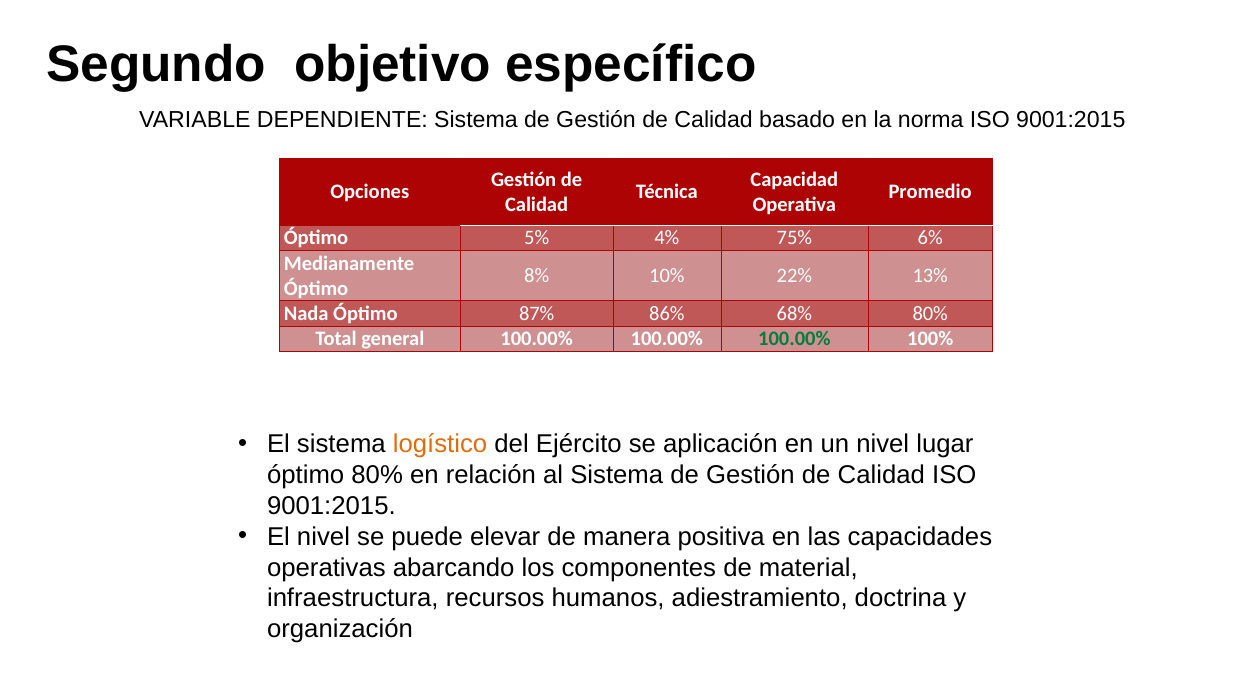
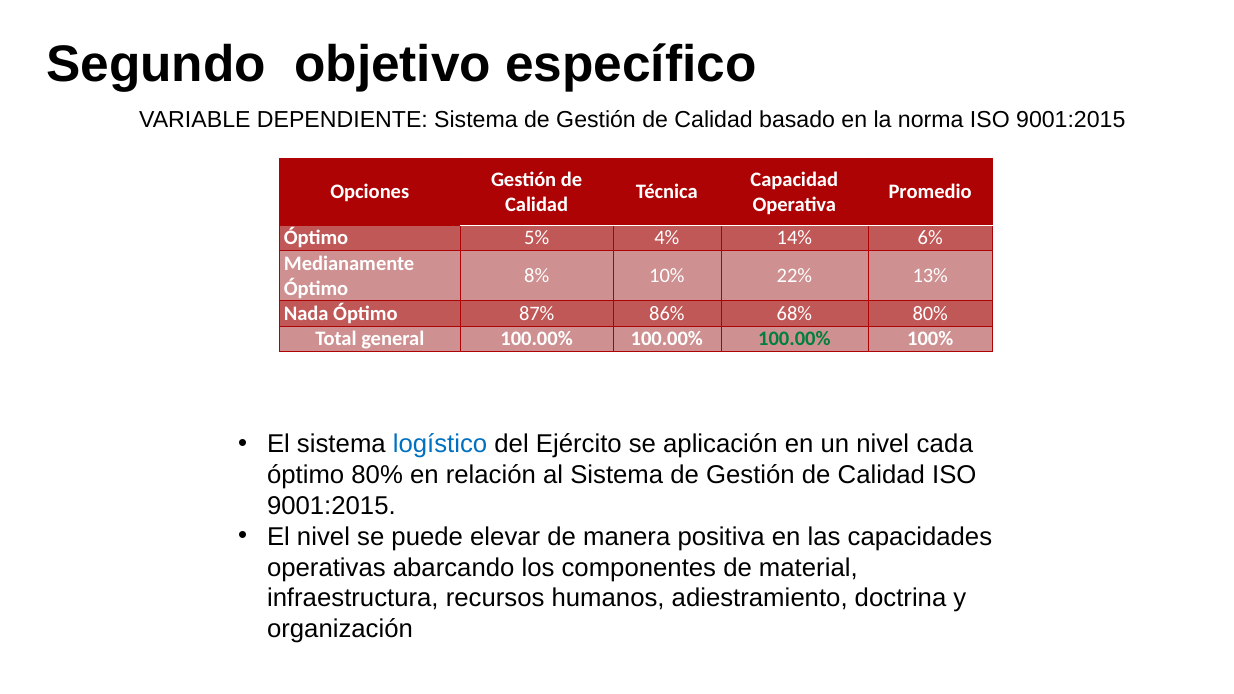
75%: 75% -> 14% (794, 238)
logístico colour: orange -> blue (440, 444)
lugar: lugar -> cada (945, 444)
